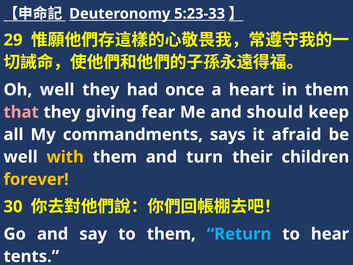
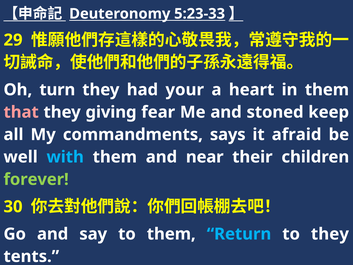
Oh well: well -> turn (57, 90)
once: once -> your (185, 90)
should: should -> stoned (275, 112)
with colour: yellow -> light blue (65, 157)
turn: turn -> near (205, 157)
forever colour: yellow -> light green (36, 179)
to hear: hear -> they (330, 234)
